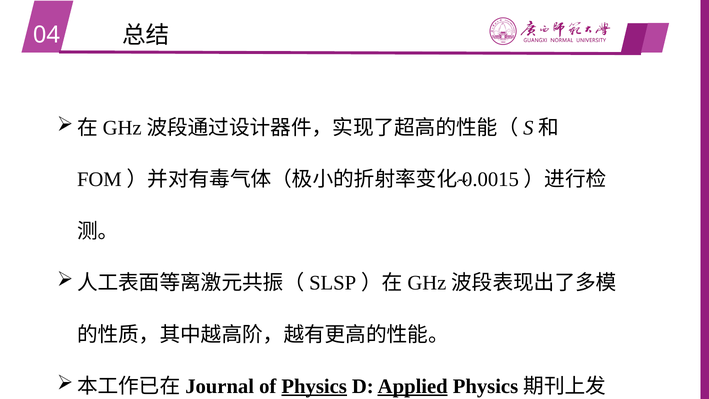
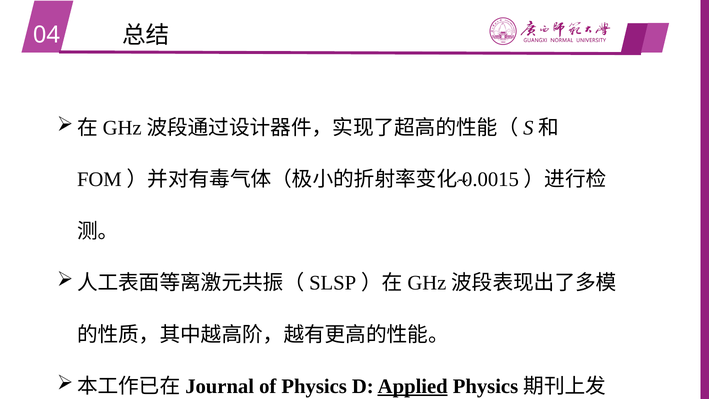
Physics underline: present -> none (314, 386)
